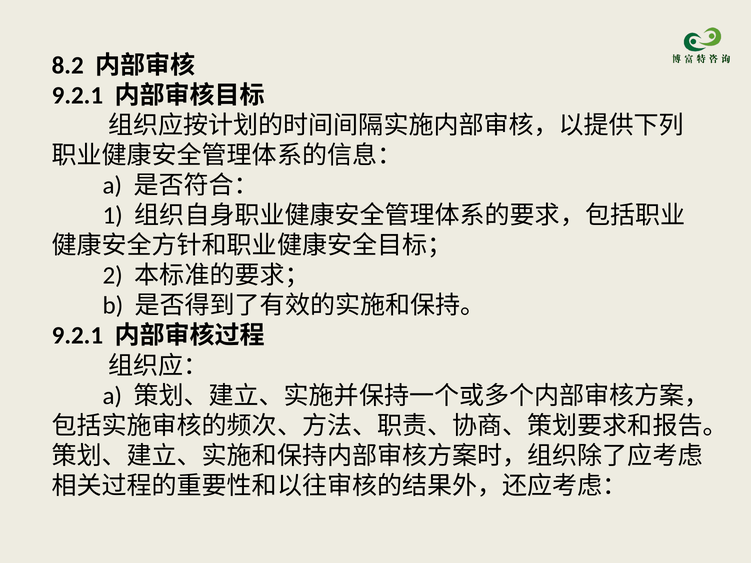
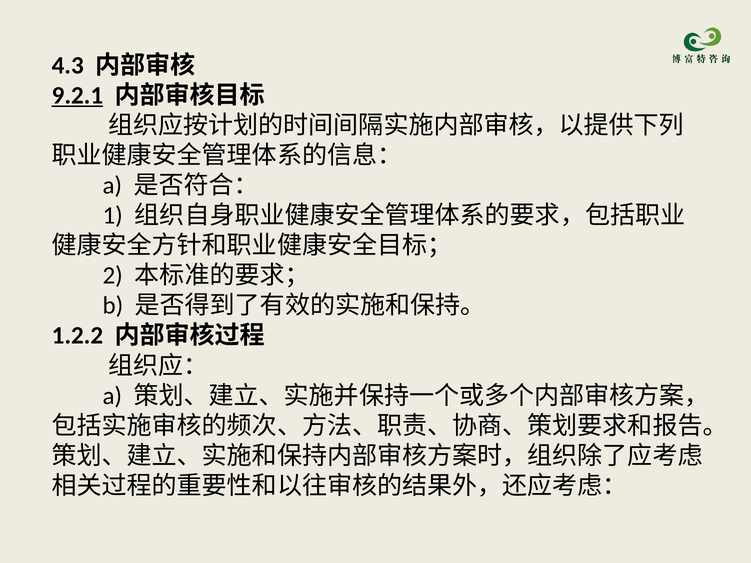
8.2: 8.2 -> 4.3 (68, 66)
9.2.1 underline: none -> present (77, 96)
9.2.1: 9.2.1 -> 1.2.2 (77, 336)
